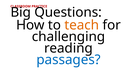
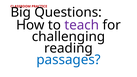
teach colour: orange -> purple (82, 25)
